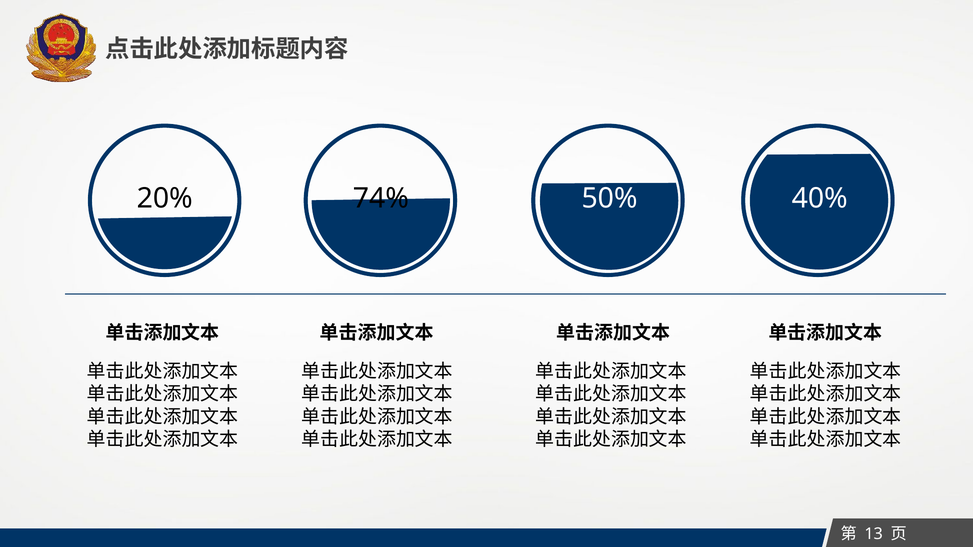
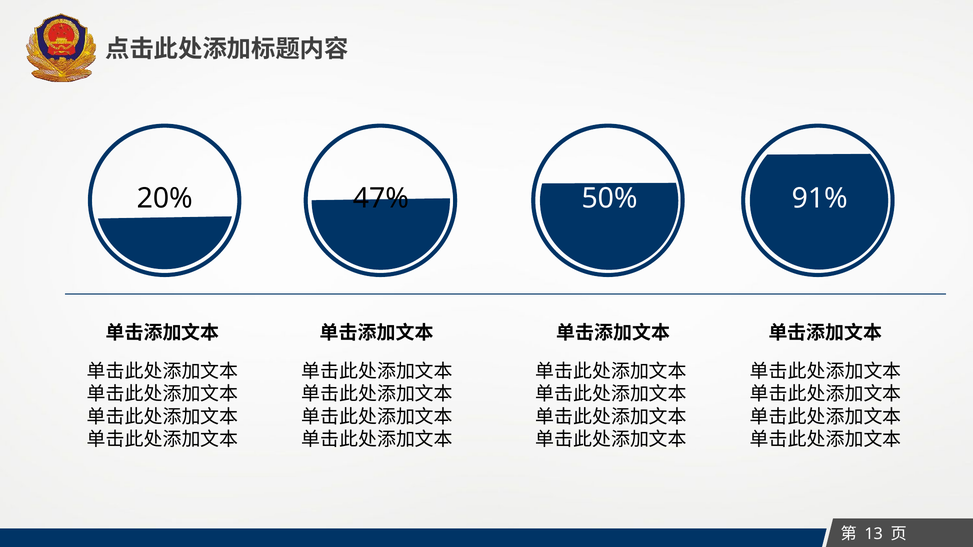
74%: 74% -> 47% (381, 199)
40%: 40% -> 91% (820, 199)
